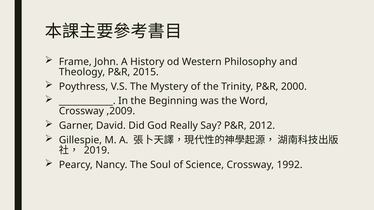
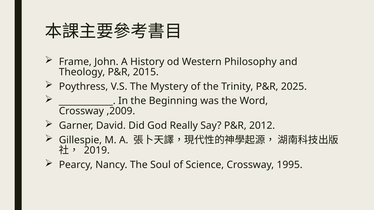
2000: 2000 -> 2025 (294, 87)
1992: 1992 -> 1995 (290, 165)
